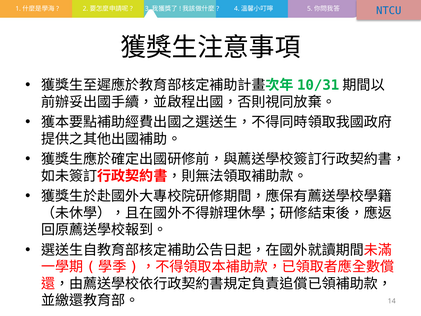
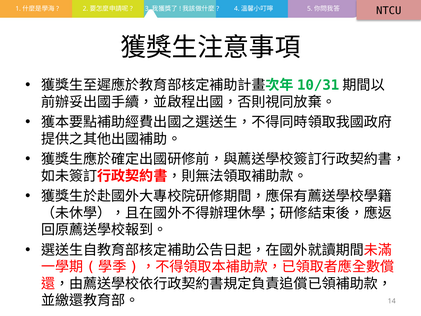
NTCU colour: blue -> black (389, 11)
